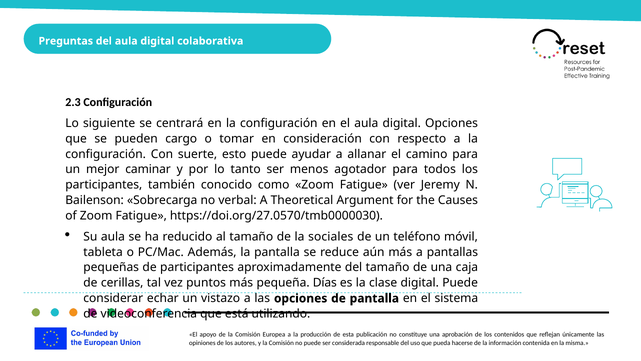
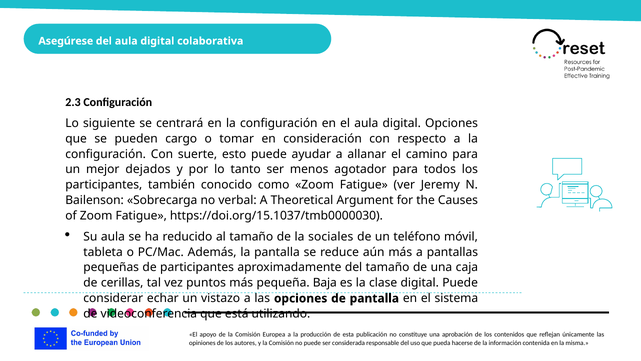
Preguntas: Preguntas -> Asegúrese (66, 41)
caminar: caminar -> dejados (148, 169)
https://doi.org/27.0570/tmb0000030: https://doi.org/27.0570/tmb0000030 -> https://doi.org/15.1037/tmb0000030 (276, 216)
Días: Días -> Baja (325, 283)
